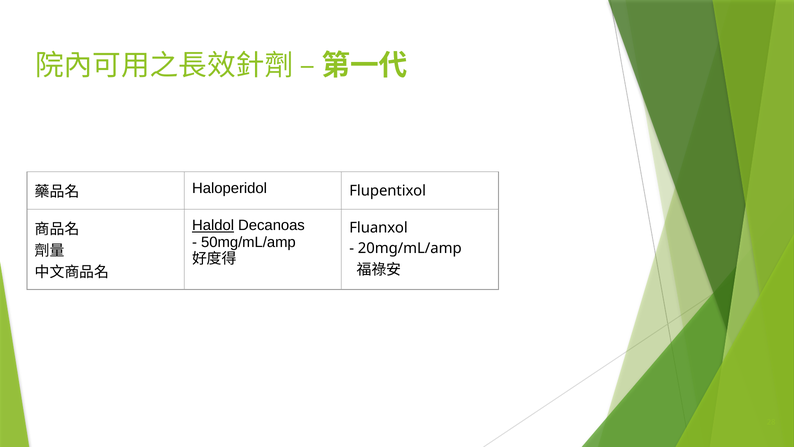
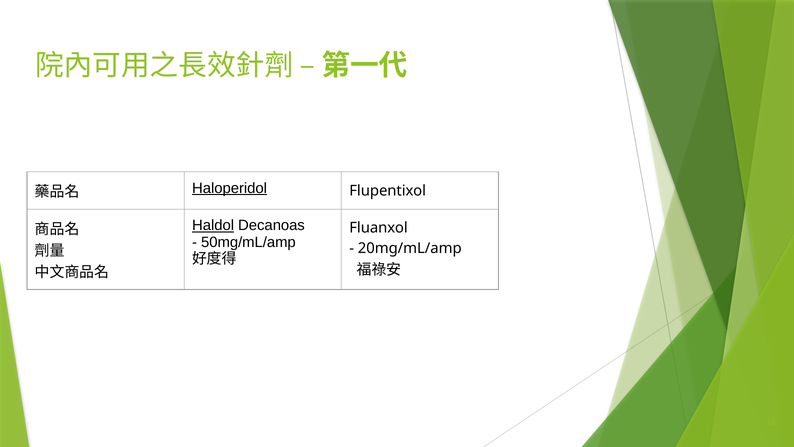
Haloperidol underline: none -> present (230, 188)
